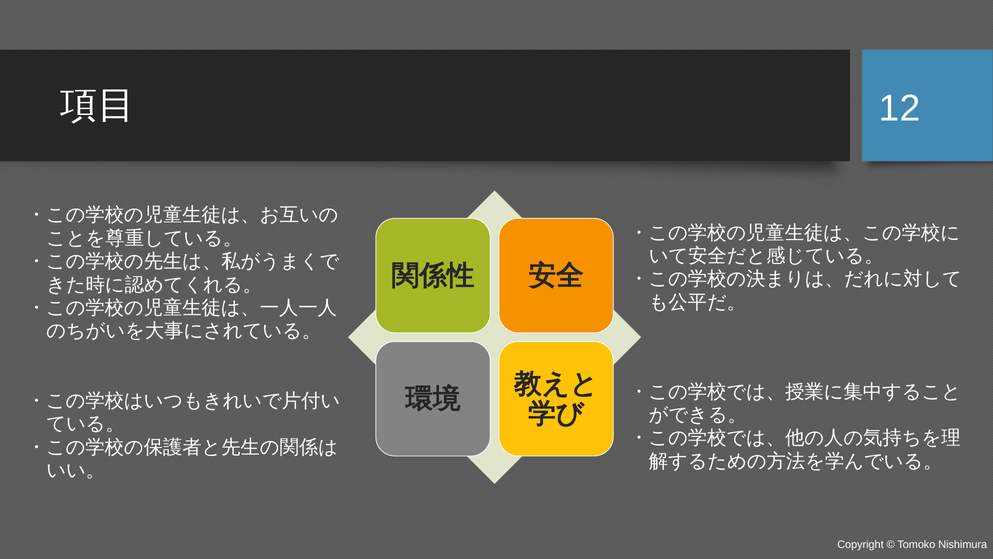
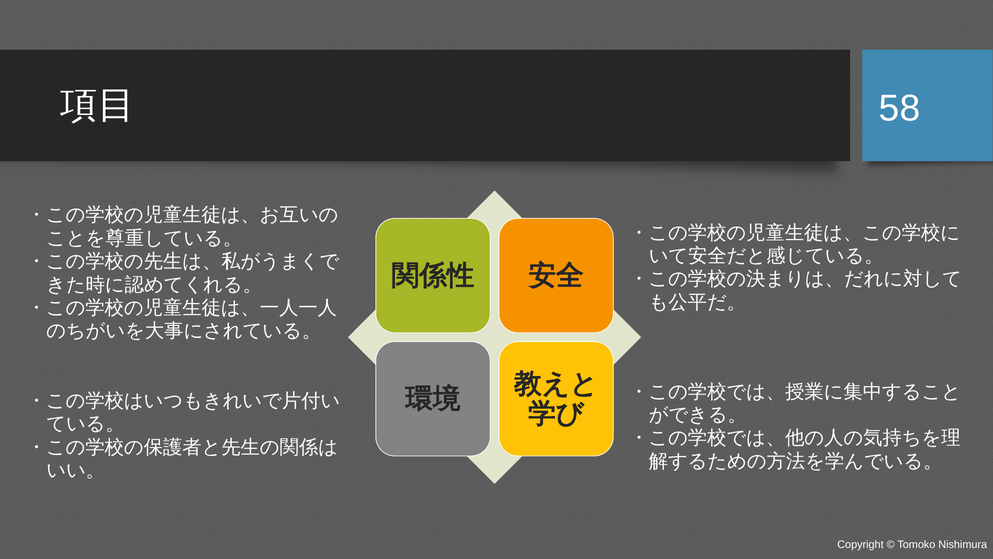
12: 12 -> 58 (900, 108)
